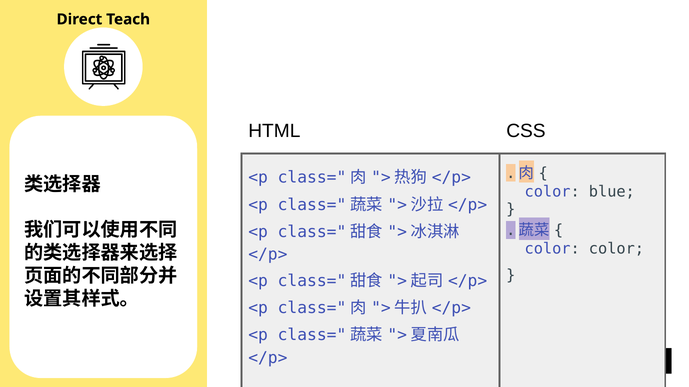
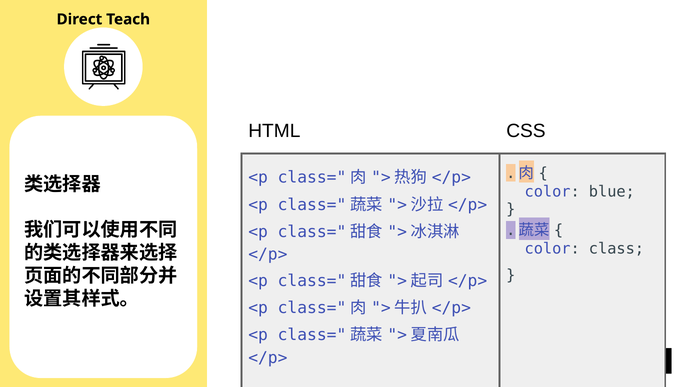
color color: color -> class (616, 249)
